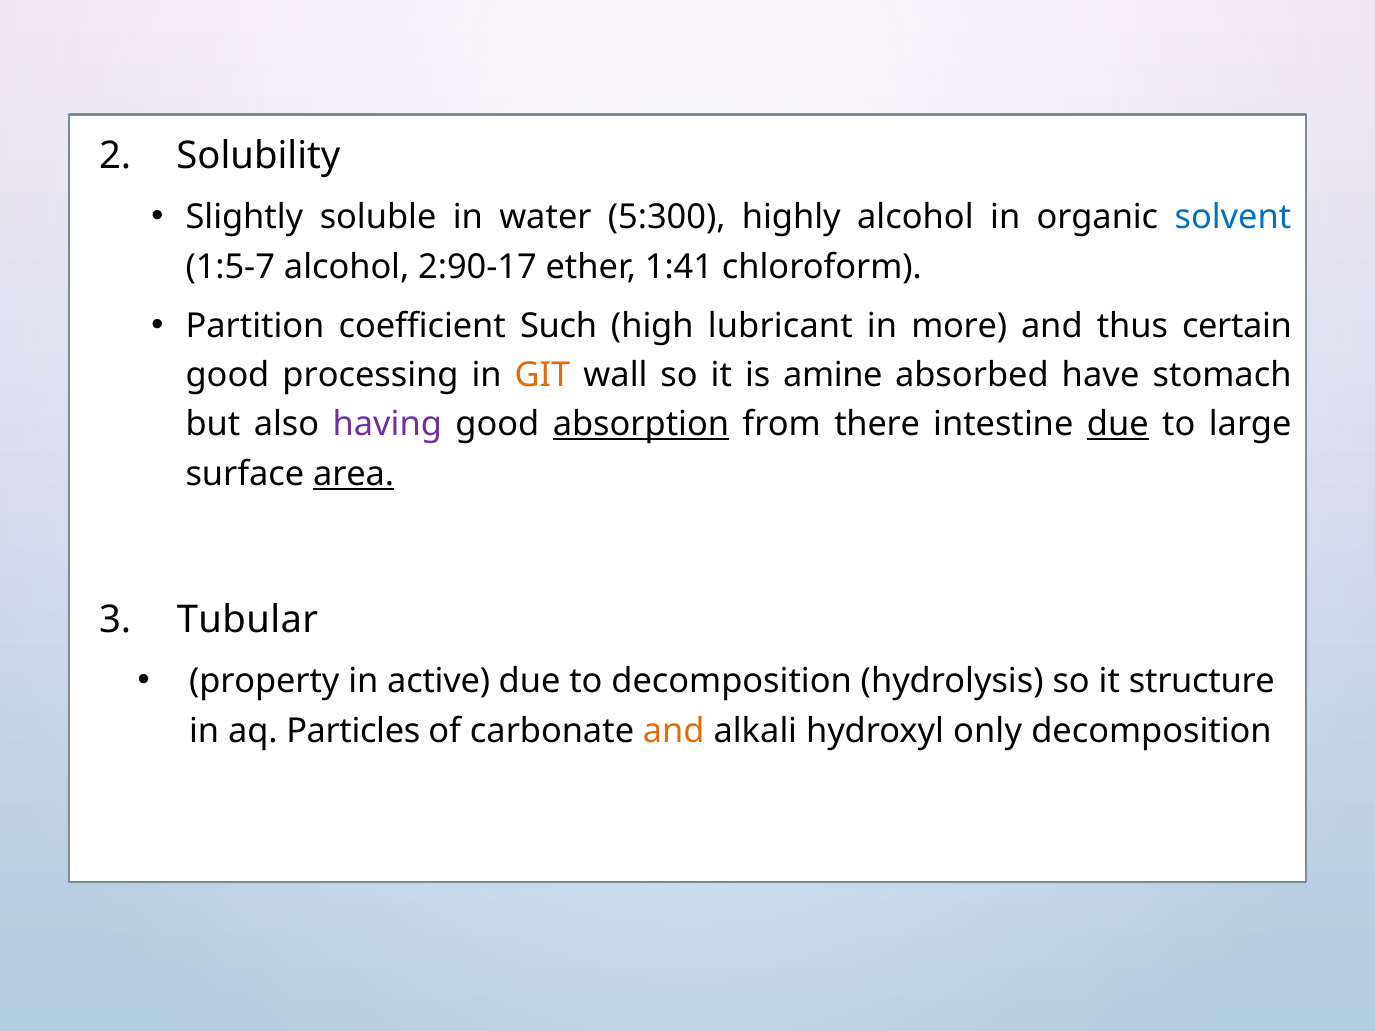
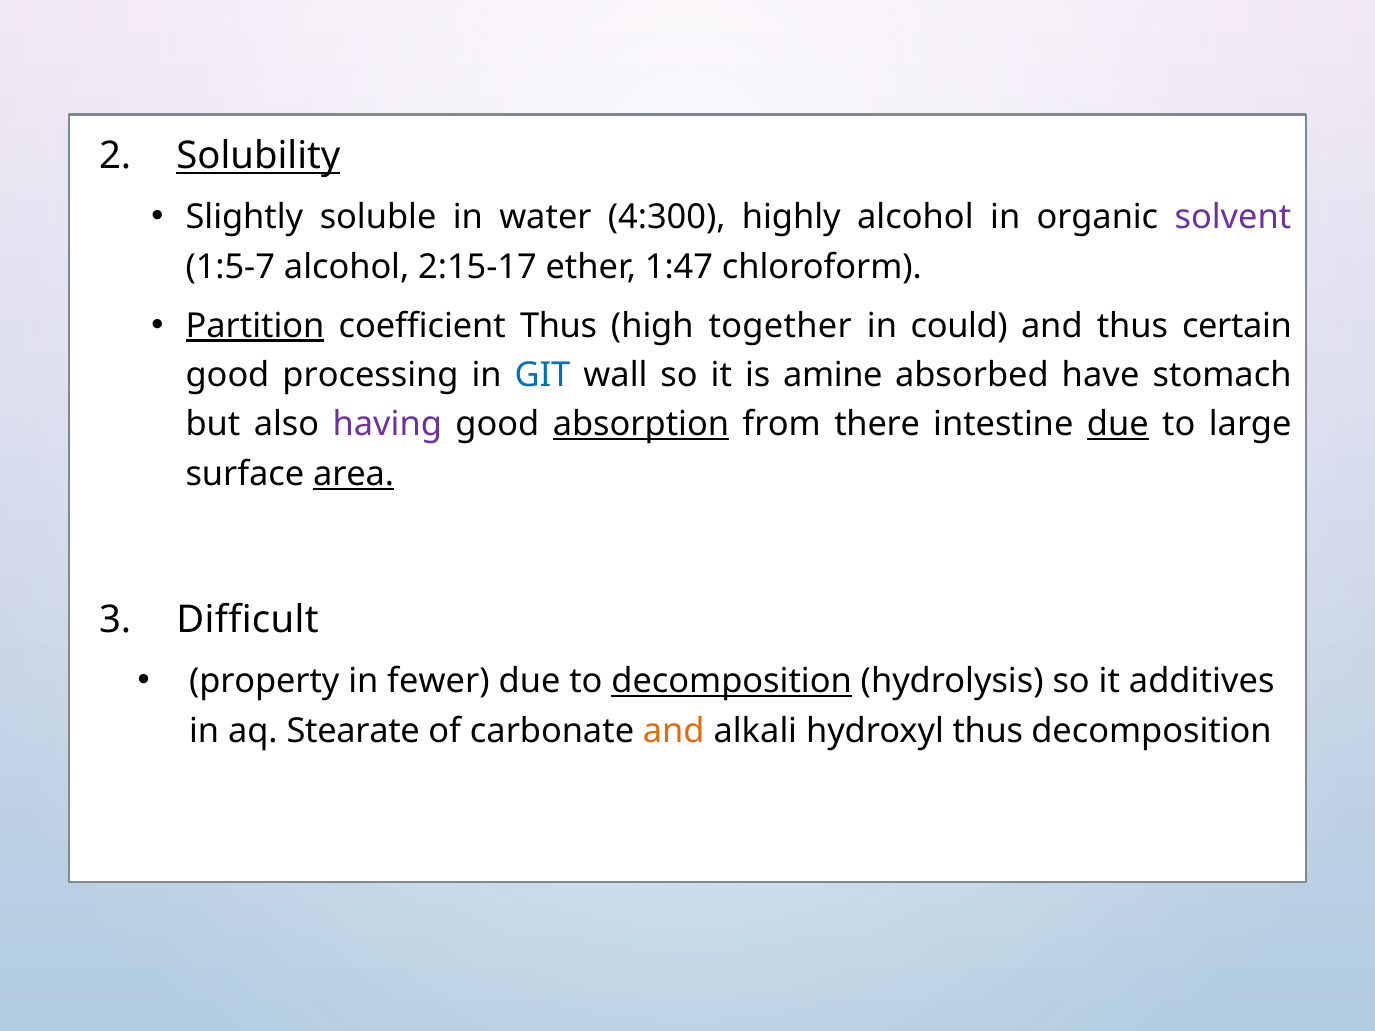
Solubility underline: none -> present (258, 156)
5:300: 5:300 -> 4:300 (667, 217)
solvent colour: blue -> purple (1233, 217)
2:90-17: 2:90-17 -> 2:15-17 (477, 267)
1:41: 1:41 -> 1:47 (679, 267)
Partition underline: none -> present (255, 326)
coefficient Such: Such -> Thus (559, 326)
lubricant: lubricant -> together (780, 326)
more: more -> could (959, 326)
GIT colour: orange -> blue (542, 375)
Tubular: Tubular -> Difficult (247, 621)
active: active -> fewer (438, 682)
decomposition underline: none -> present (732, 682)
structure: structure -> additives (1202, 682)
Particles: Particles -> Stearate (353, 731)
hydroxyl only: only -> thus (988, 731)
